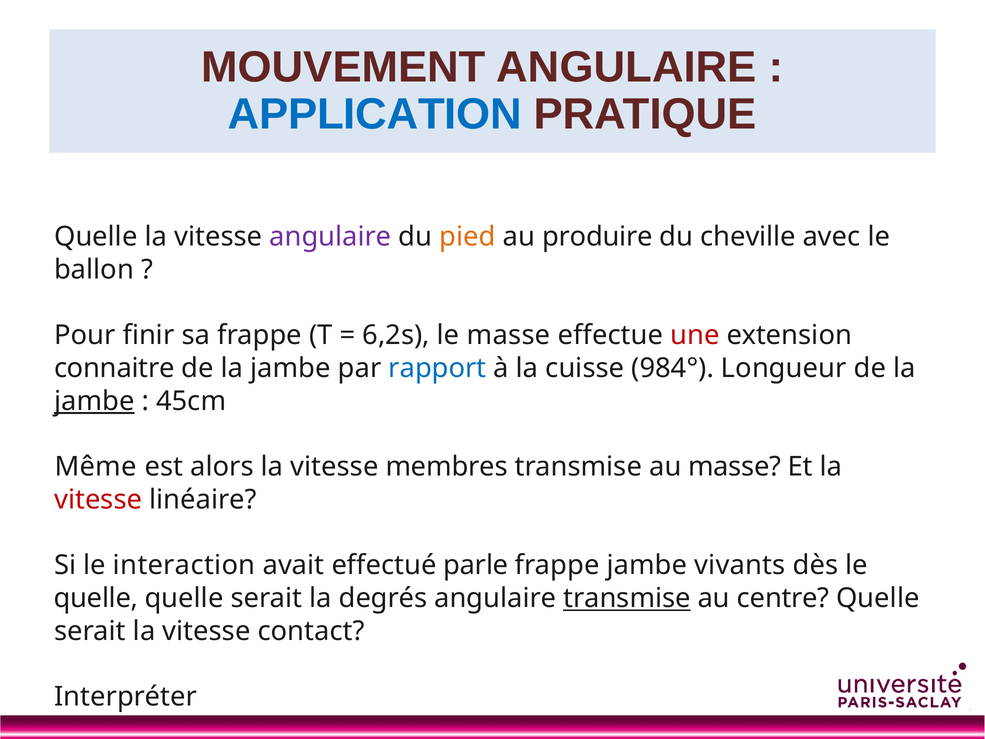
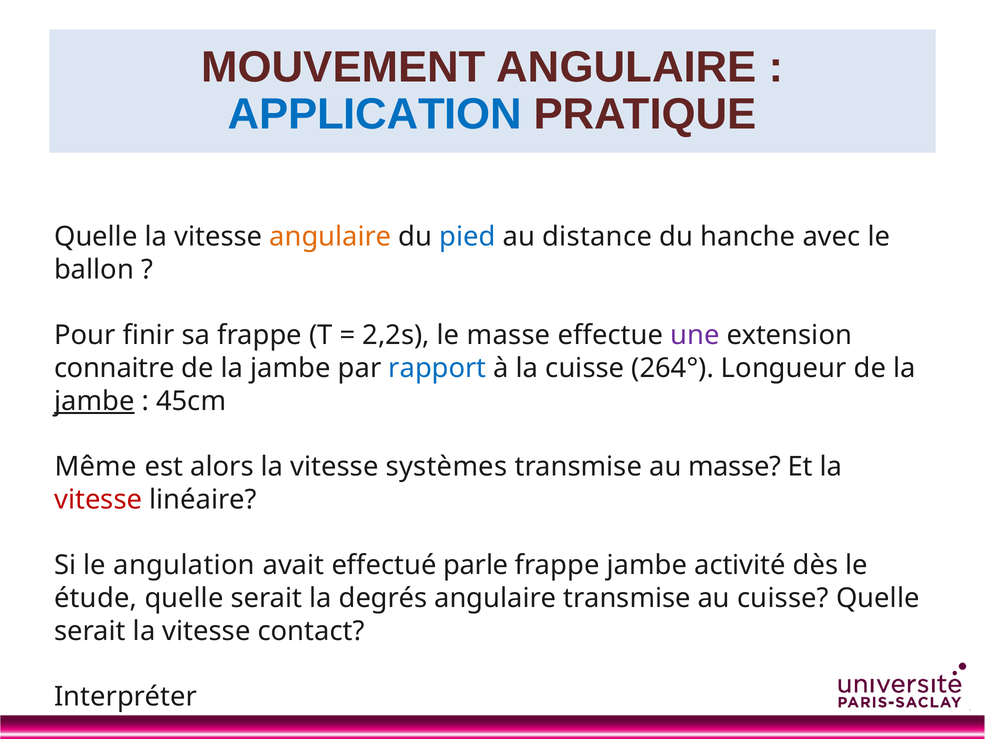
angulaire colour: purple -> orange (330, 237)
pied colour: orange -> blue (468, 237)
produire: produire -> distance (597, 237)
cheville: cheville -> hanche (748, 237)
6,2s: 6,2s -> 2,2s (396, 335)
une colour: red -> purple (695, 335)
984°: 984° -> 264° (673, 368)
membres: membres -> systèmes (446, 467)
interaction: interaction -> angulation (184, 565)
vivants: vivants -> activité (740, 565)
quelle: quelle -> étude (96, 598)
transmise underline: present -> none (627, 598)
au centre: centre -> cuisse (783, 598)
